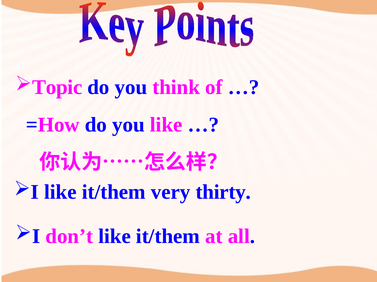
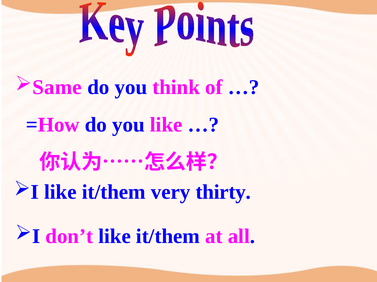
Topic: Topic -> Same (57, 87)
